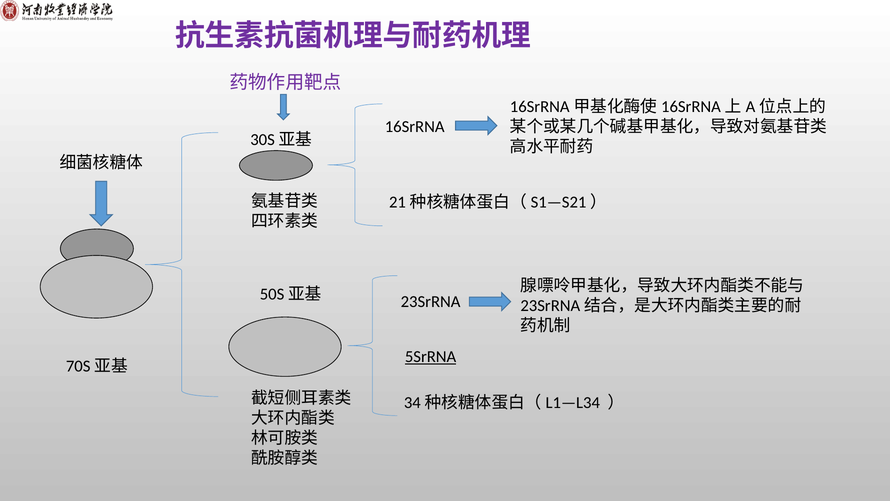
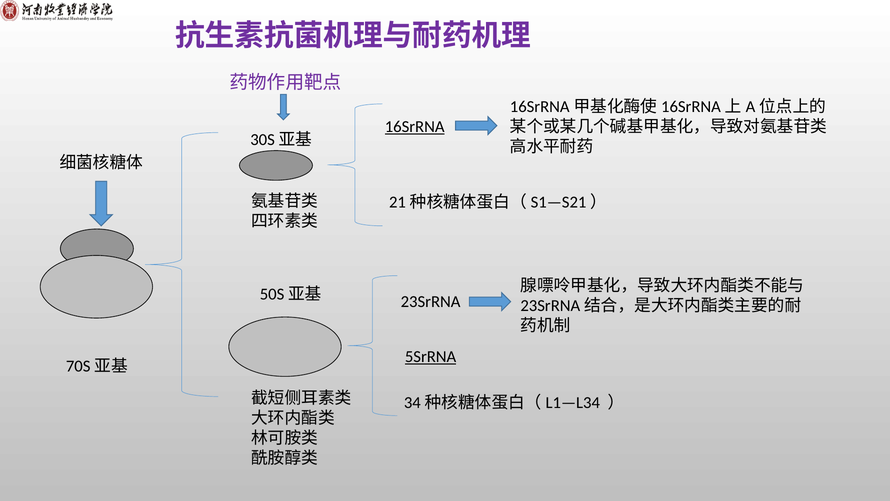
16SrRNA underline: none -> present (415, 127)
